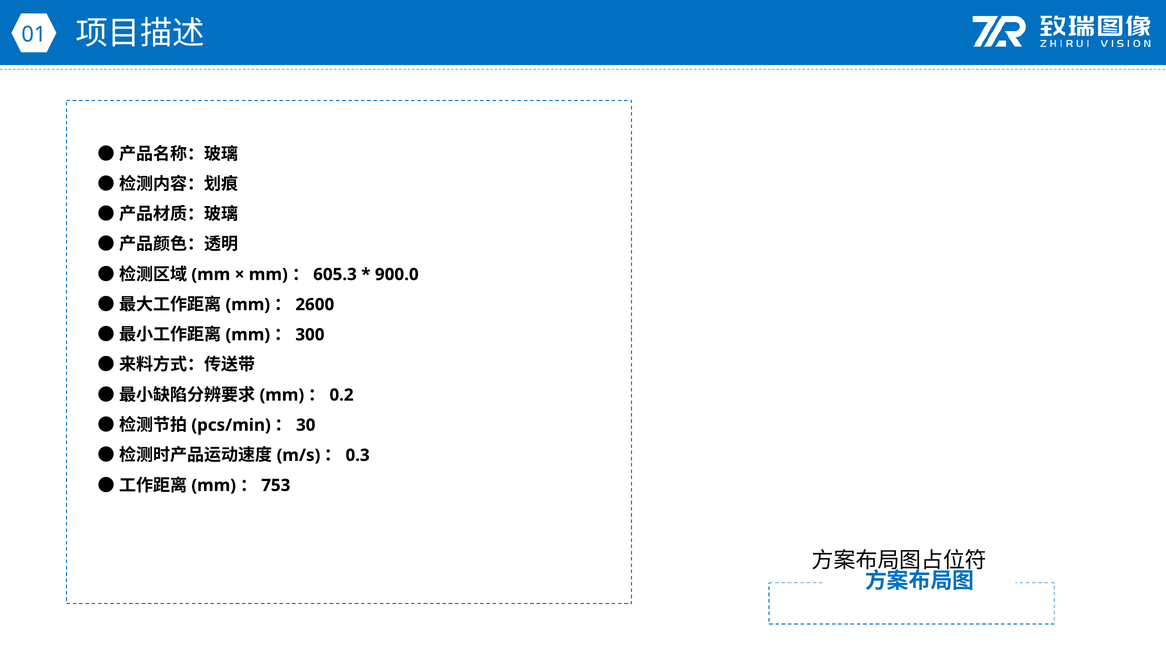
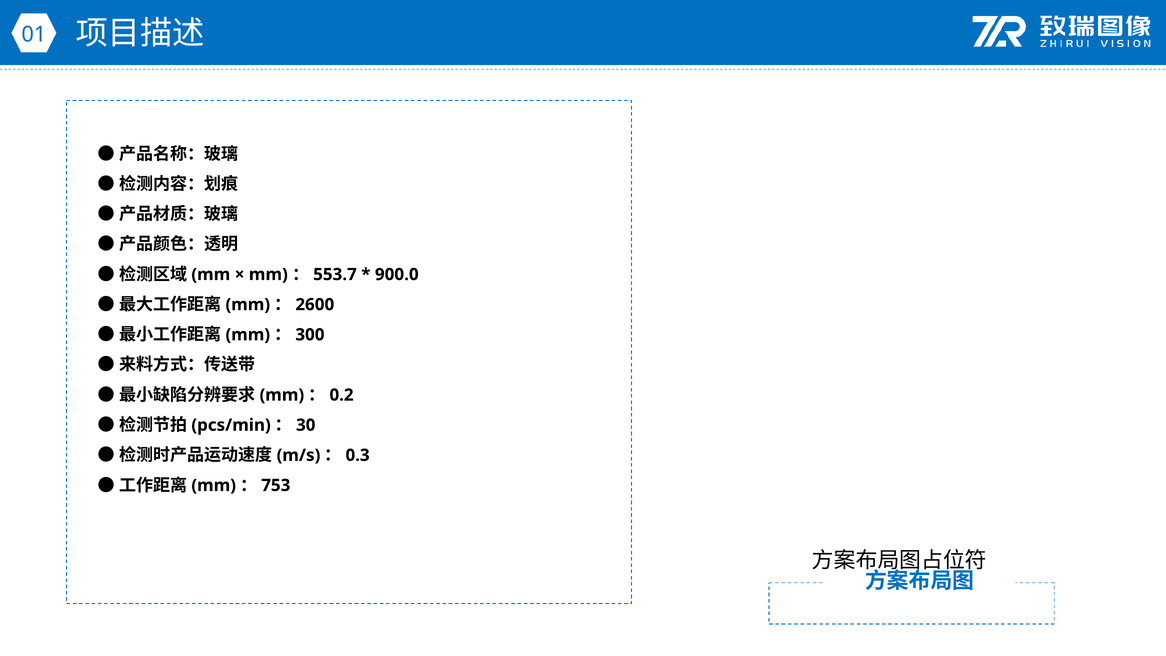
605.3: 605.3 -> 553.7 (335, 274)
